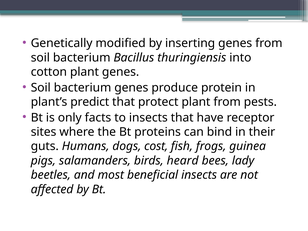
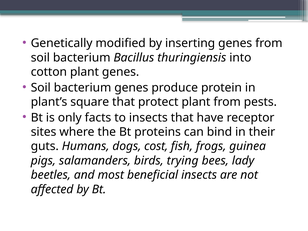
predict: predict -> square (90, 102)
heard: heard -> trying (183, 161)
